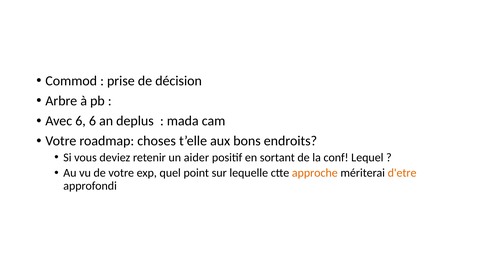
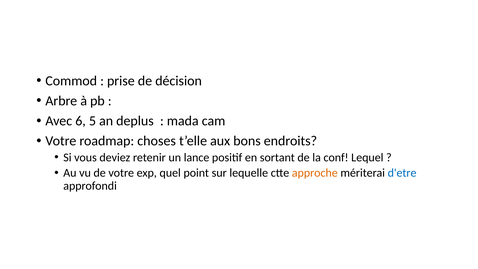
6 6: 6 -> 5 (92, 121)
aider: aider -> lance (197, 157)
d'etre colour: orange -> blue (402, 173)
